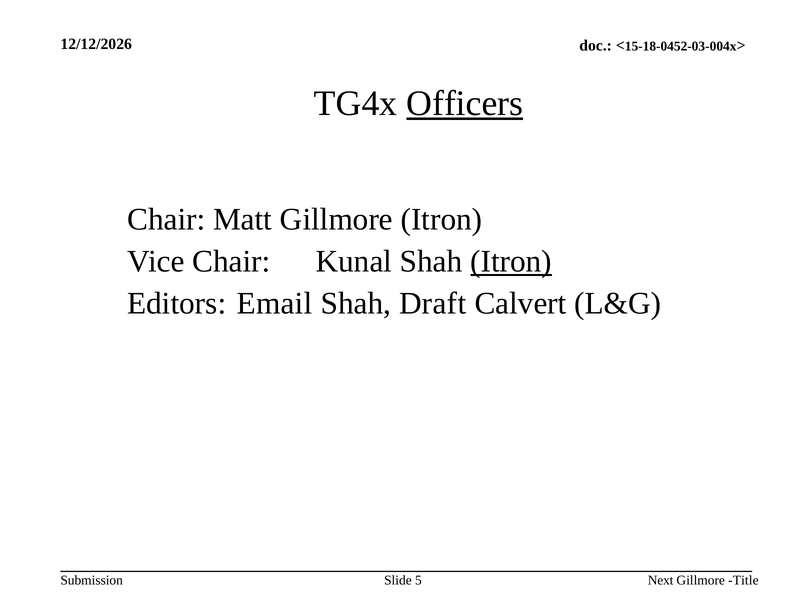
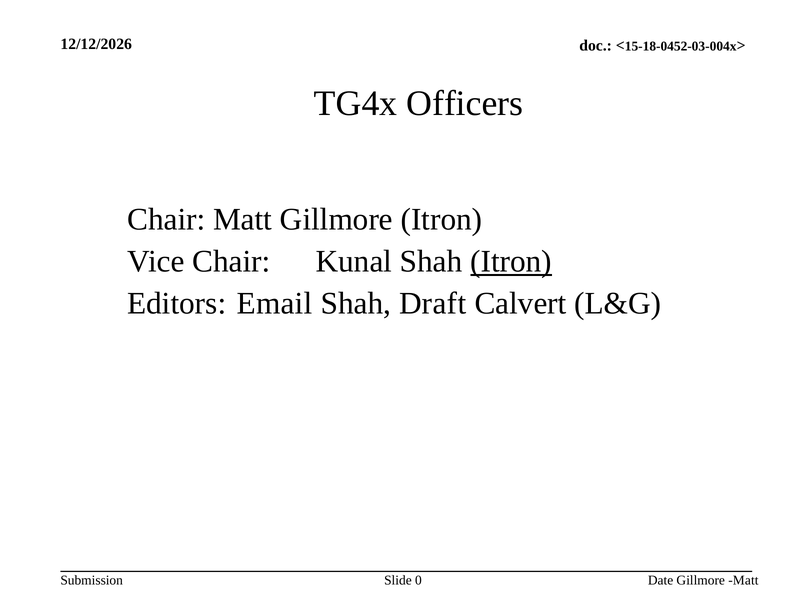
Officers underline: present -> none (465, 103)
5: 5 -> 0 (418, 580)
Next: Next -> Date (661, 580)
Gillmore Title: Title -> Matt (743, 580)
